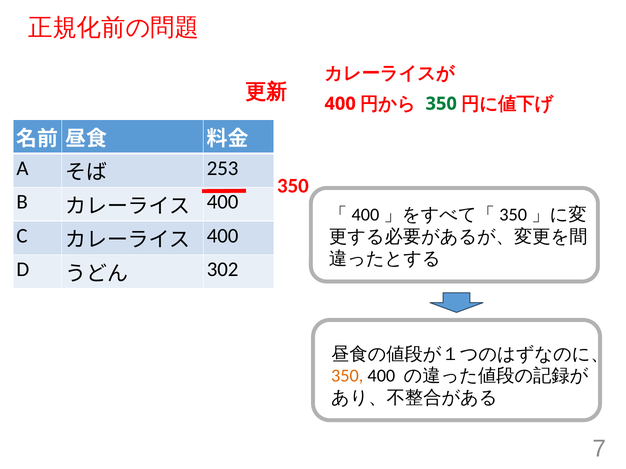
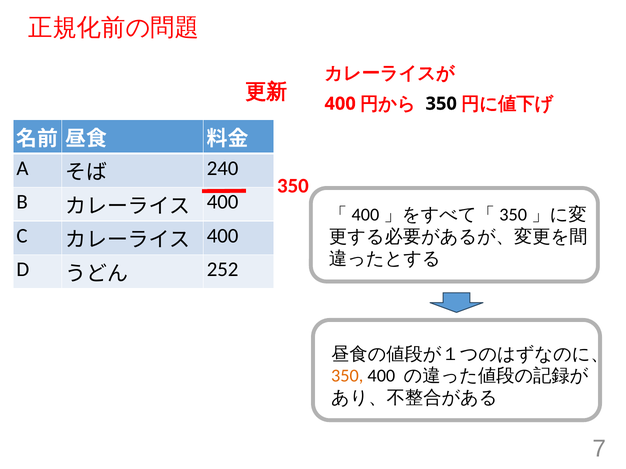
350 colour: green -> black (441, 104)
253: 253 -> 240 (223, 168)
302: 302 -> 252 (223, 270)
